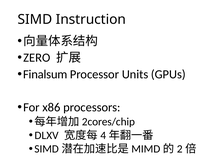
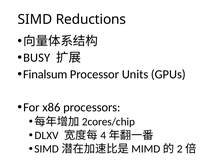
Instruction: Instruction -> Reductions (91, 19)
ZERO: ZERO -> BUSY (37, 58)
